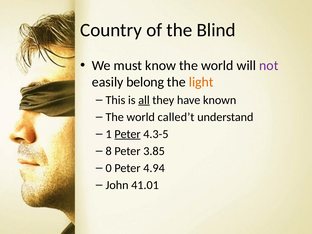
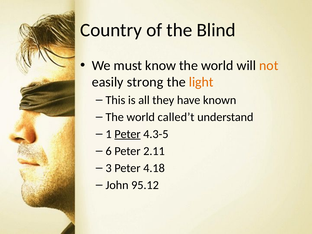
not colour: purple -> orange (269, 65)
belong: belong -> strong (145, 82)
all underline: present -> none (144, 100)
8: 8 -> 6 (109, 151)
3.85: 3.85 -> 2.11 (154, 151)
0: 0 -> 3 (109, 168)
4.94: 4.94 -> 4.18 (154, 168)
41.01: 41.01 -> 95.12 (145, 185)
